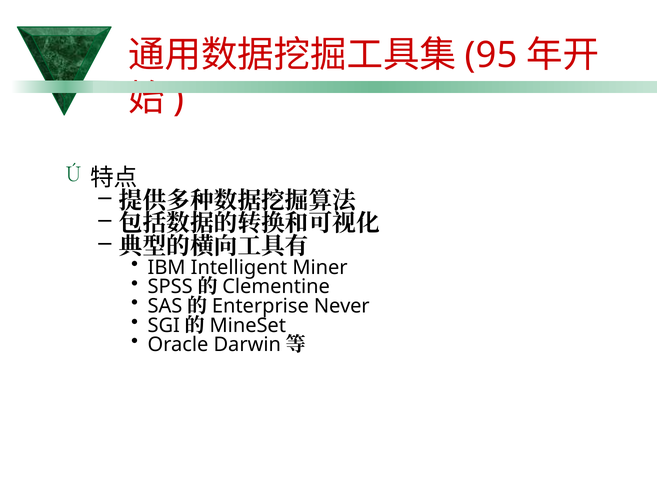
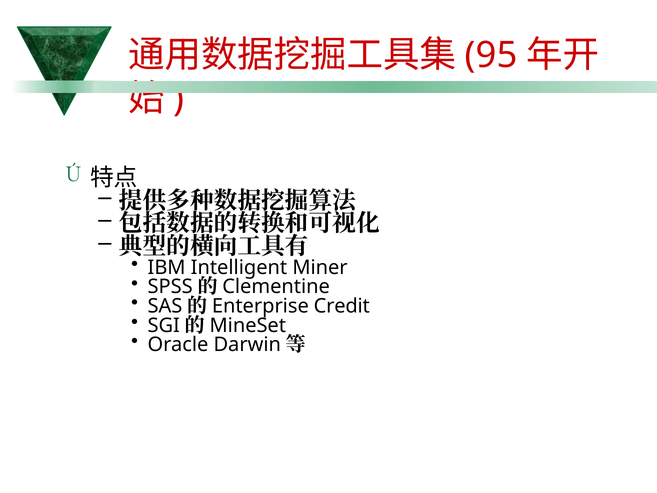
Never: Never -> Credit (342, 306)
